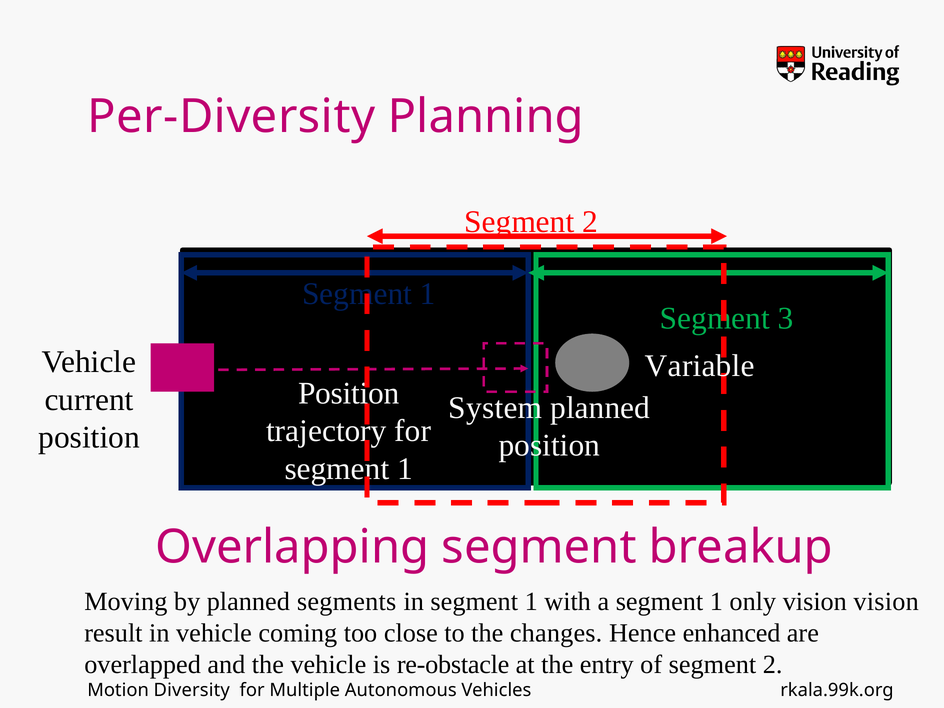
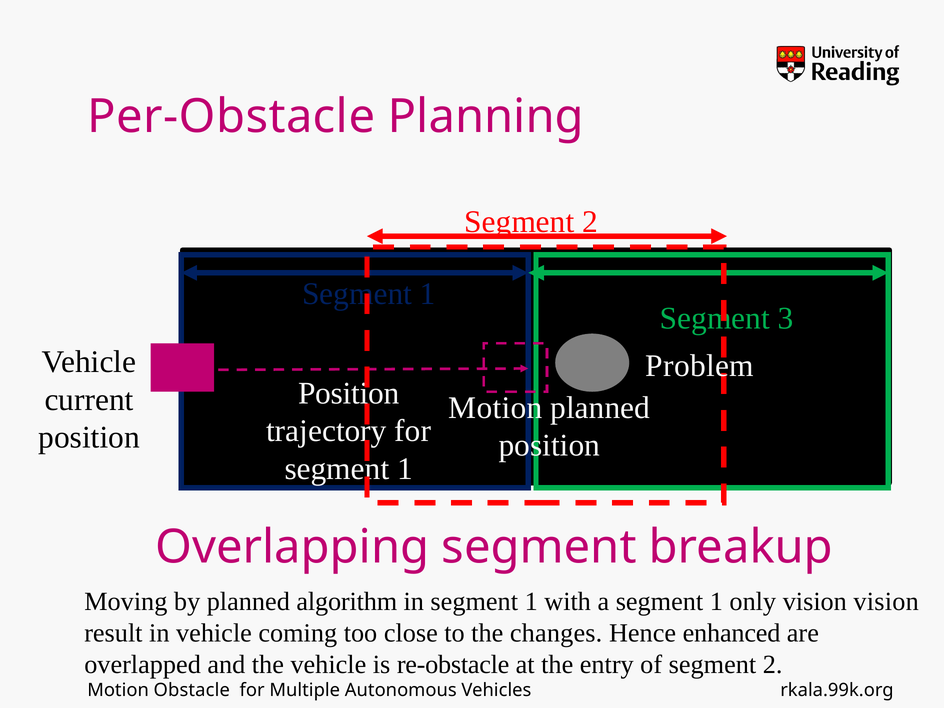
Per-Diversity: Per-Diversity -> Per-Obstacle (231, 117)
Variable: Variable -> Problem (700, 366)
System: System -> Motion (495, 408)
segments: segments -> algorithm (347, 601)
Diversity: Diversity -> Obstacle (192, 690)
